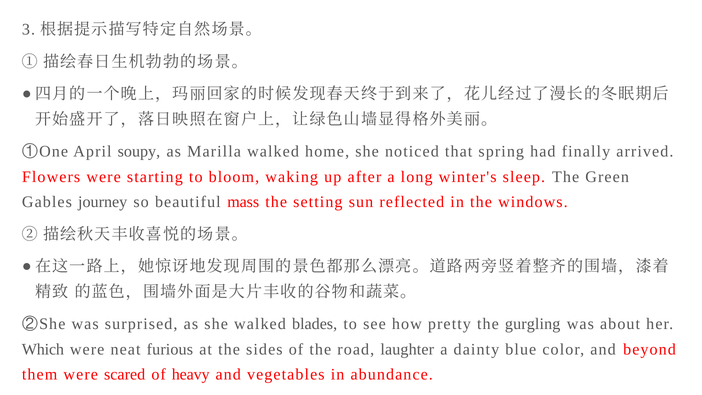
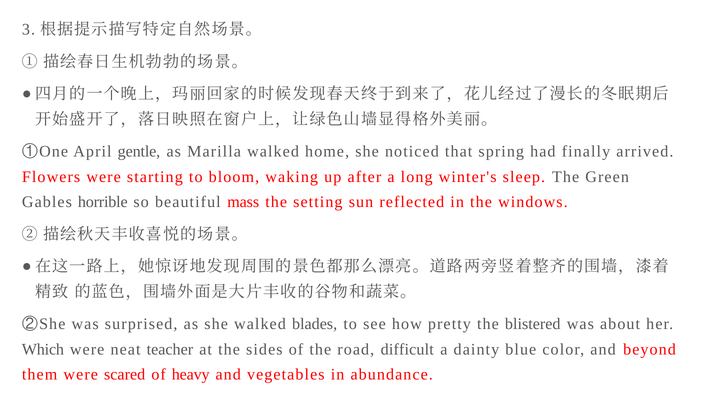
soupy: soupy -> gentle (139, 152)
journey: journey -> horrible (103, 202)
gurgling: gurgling -> blistered (533, 324)
furious: furious -> teacher (170, 349)
laughter: laughter -> difficult (407, 349)
